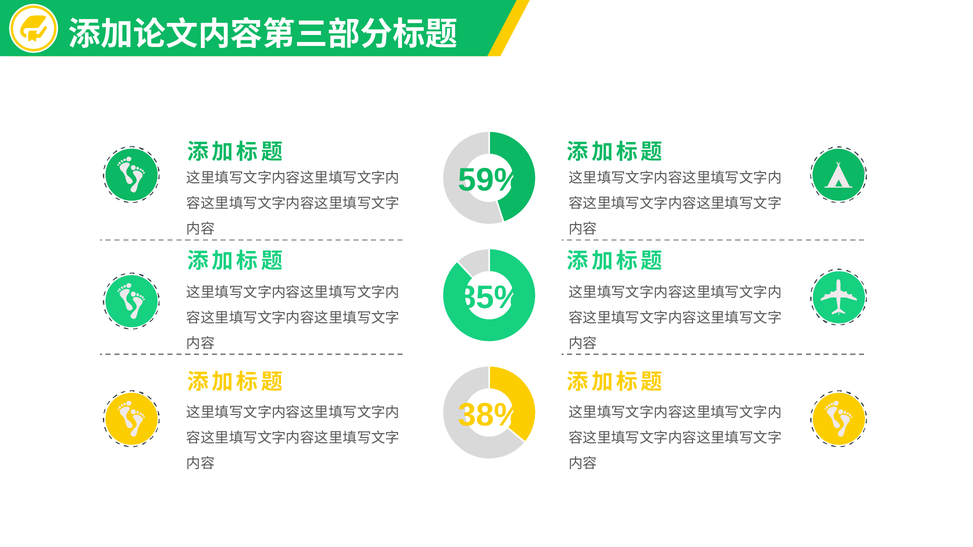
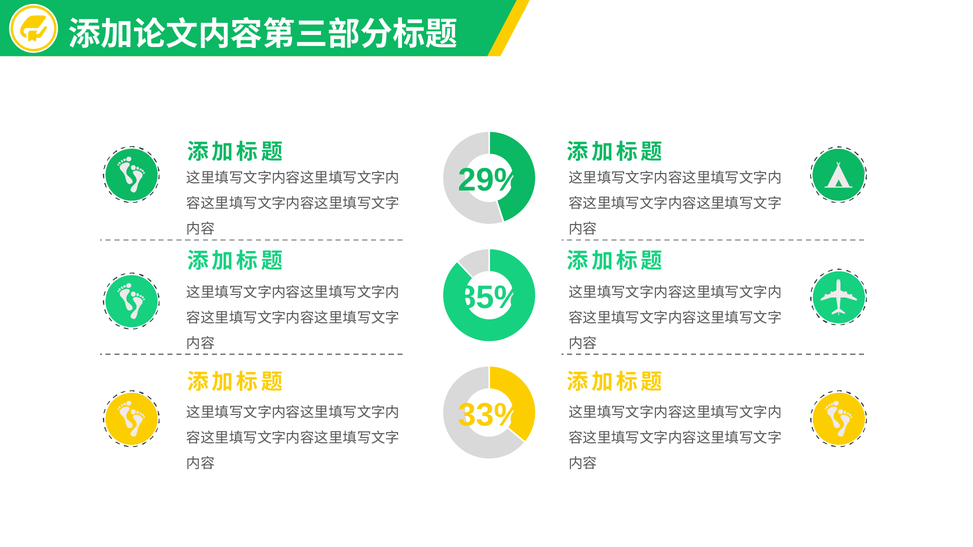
59%: 59% -> 29% (490, 180)
38%: 38% -> 33% (490, 415)
